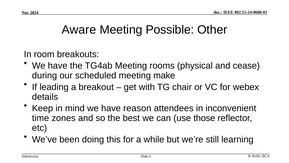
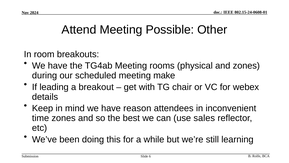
Aware: Aware -> Attend (79, 30)
and cease: cease -> zones (246, 66)
those: those -> sales (204, 118)
